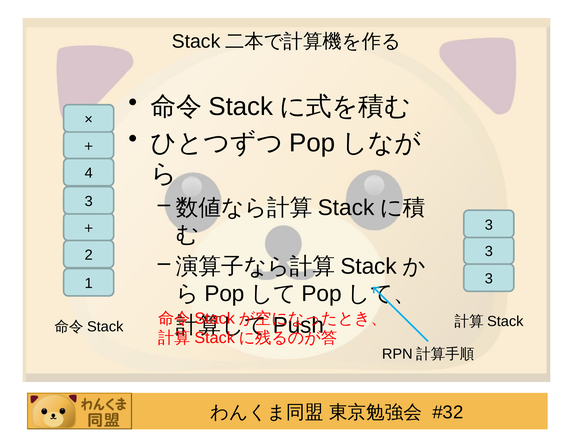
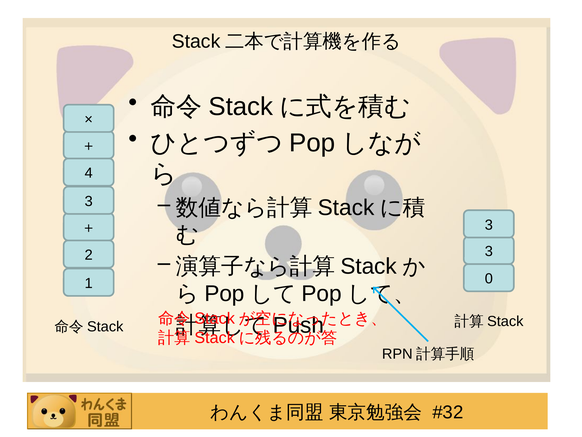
1 3: 3 -> 0 (489, 278)
